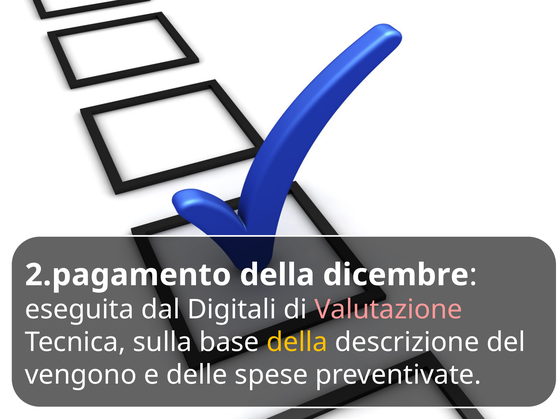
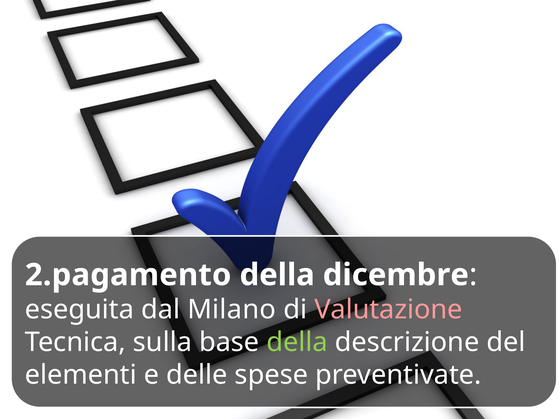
Digitali: Digitali -> Milano (232, 310)
della colour: yellow -> light green (297, 342)
vengono: vengono -> elementi (81, 375)
